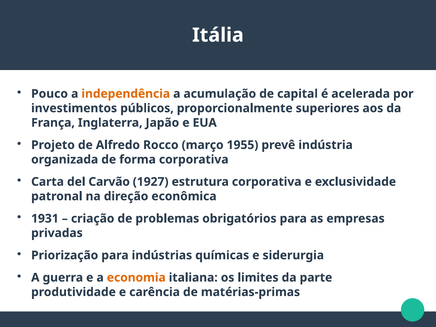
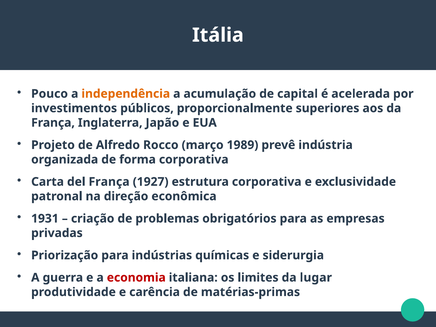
1955: 1955 -> 1989 (243, 145)
del Carvão: Carvão -> França (109, 182)
economia colour: orange -> red (136, 278)
parte: parte -> lugar (316, 278)
